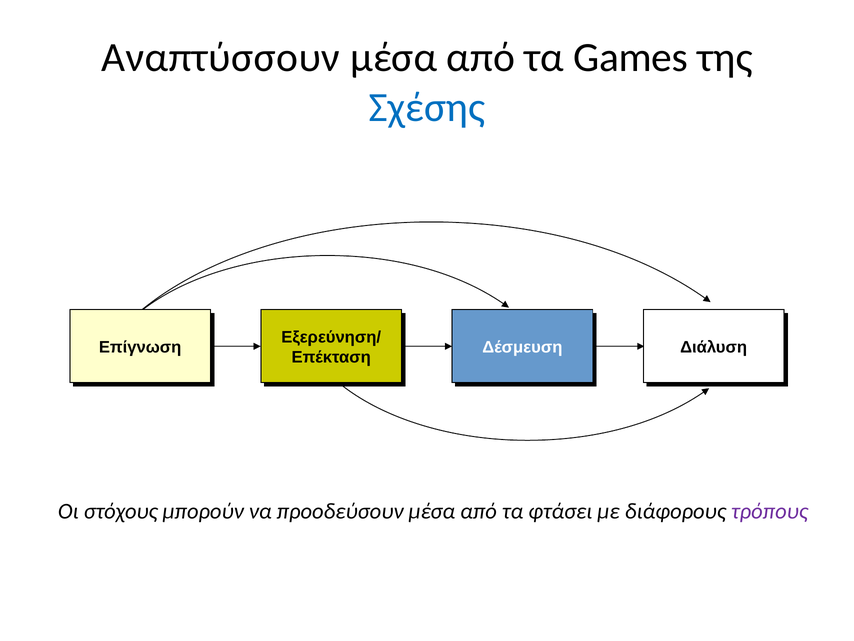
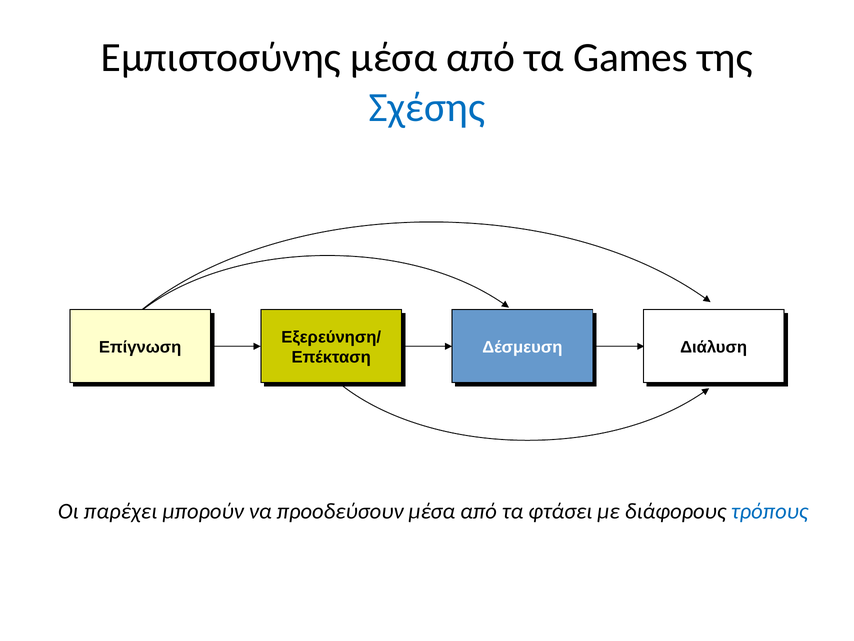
Αναπτύσσουν: Αναπτύσσουν -> Εμπιστοσύνης (221, 58)
στόχους: στόχους -> παρέχει (121, 511)
τρόπους colour: purple -> blue (770, 511)
